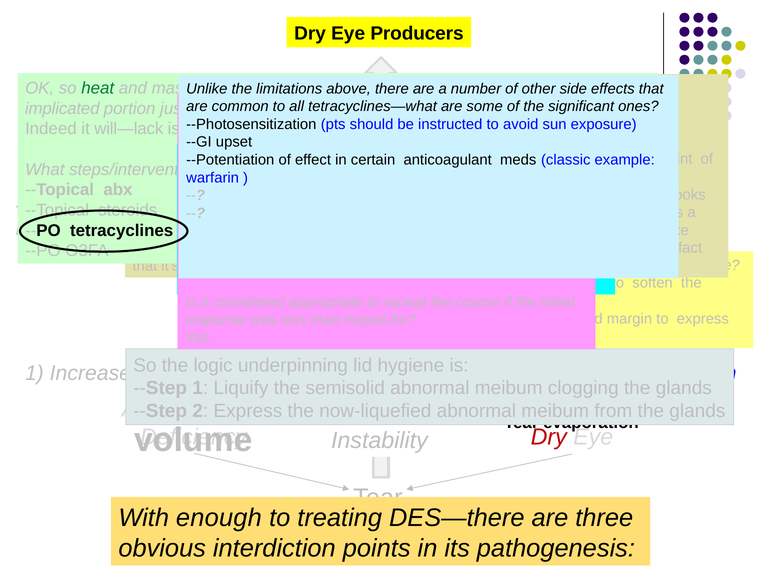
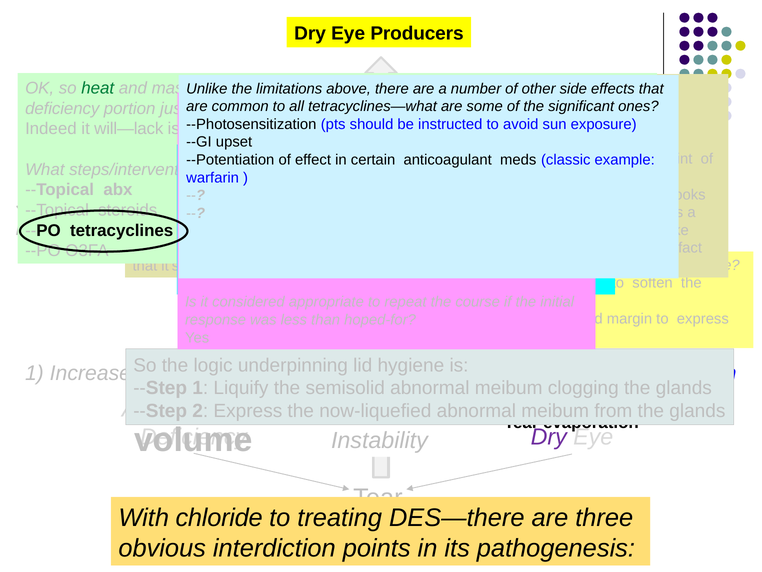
implicated: implicated -> deficiency (62, 108)
Dry colour: red -> purple (549, 437)
enough: enough -> chloride (219, 517)
